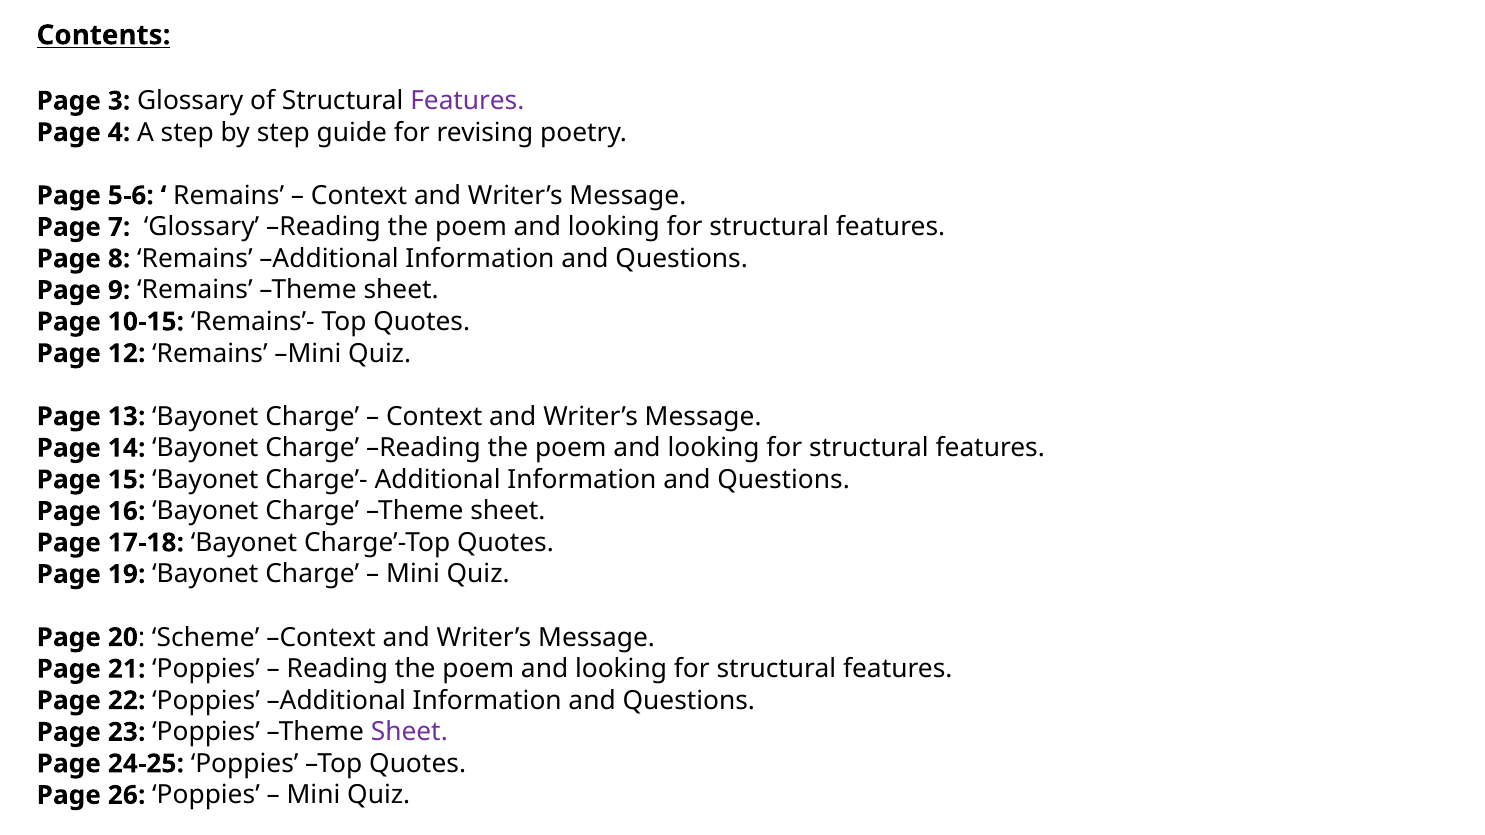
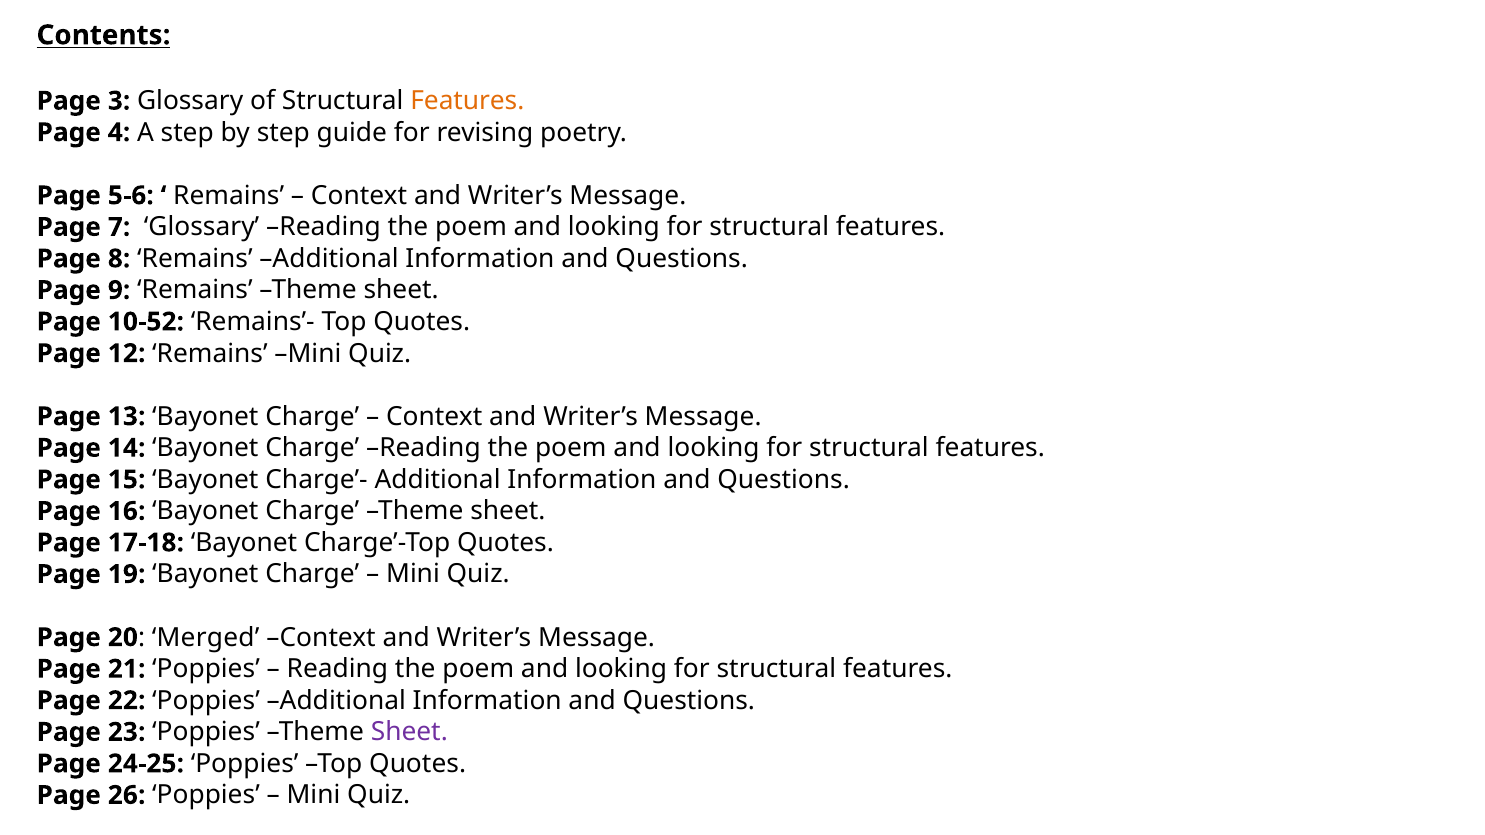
Features colour: purple -> orange (467, 101)
10-15: 10-15 -> 10-52 (146, 322)
Scheme: Scheme -> Merged (206, 638)
